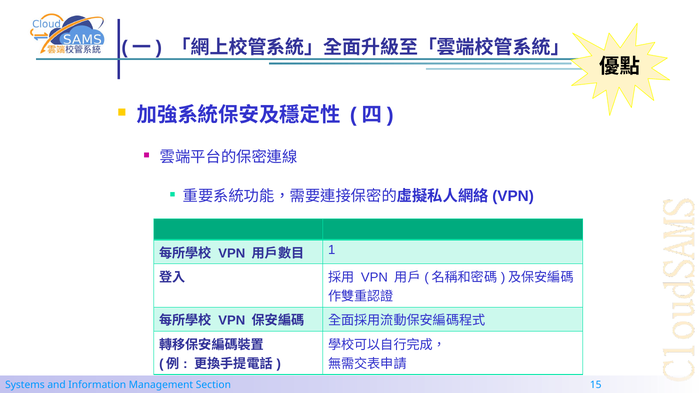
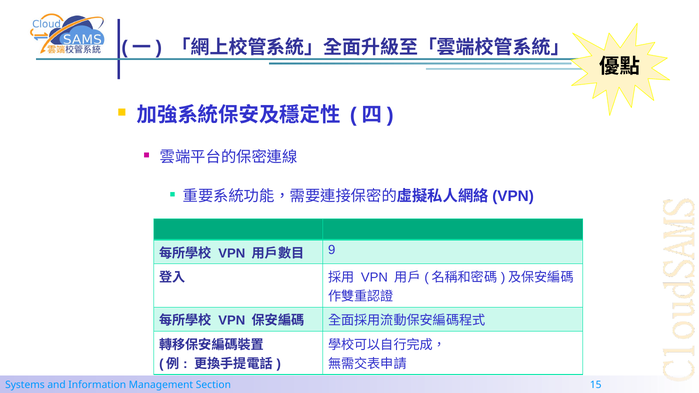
1: 1 -> 9 (332, 250)
